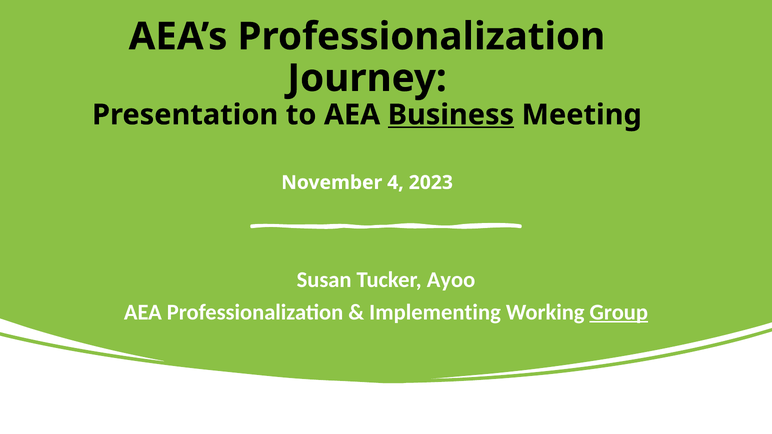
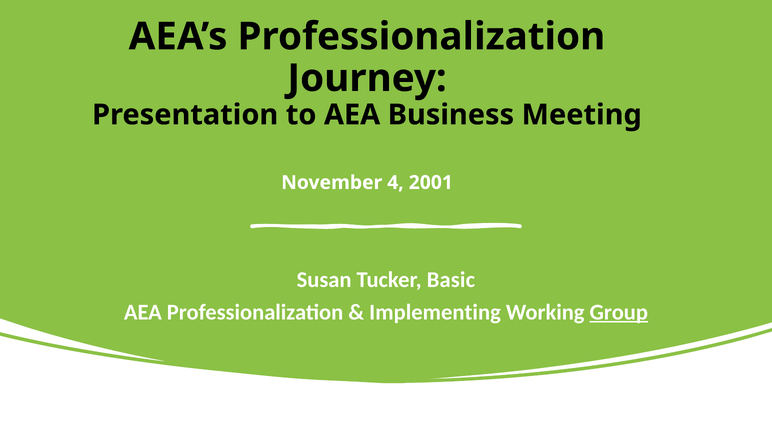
Business underline: present -> none (451, 115)
2023: 2023 -> 2001 (431, 183)
Ayoo: Ayoo -> Basic (451, 280)
